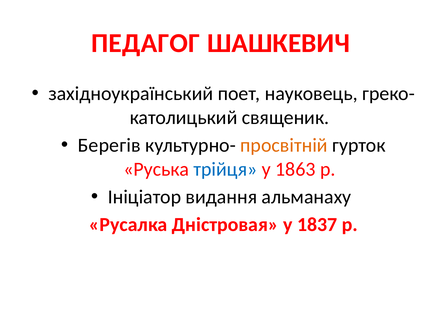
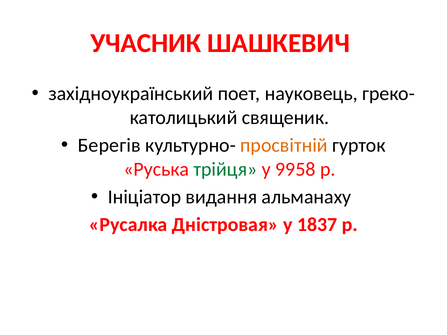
ПЕДАГОГ: ПЕДАГОГ -> УЧАСНИК (146, 43)
трійця colour: blue -> green (225, 169)
1863: 1863 -> 9958 (295, 169)
